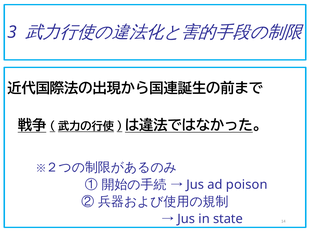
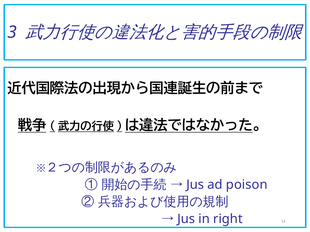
state: state -> right (228, 219)
